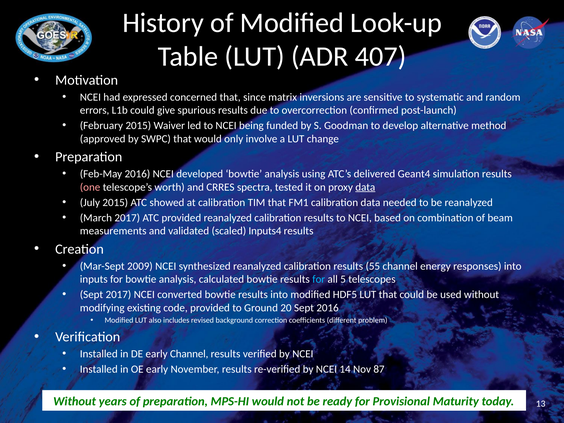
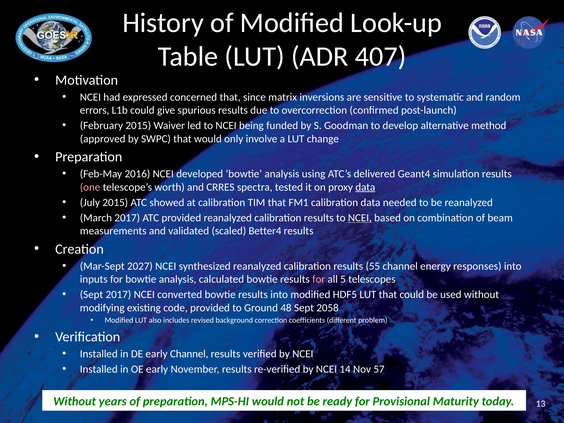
NCEI underline: none -> present (360, 218)
Inputs4: Inputs4 -> Better4 (265, 231)
2009: 2009 -> 2027 (140, 266)
for colour: light blue -> pink (319, 279)
20: 20 -> 48 (286, 308)
Sept 2016: 2016 -> 2058 (328, 308)
87: 87 -> 57 (379, 369)
